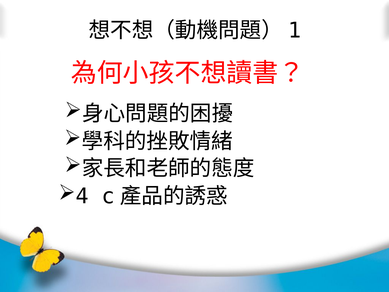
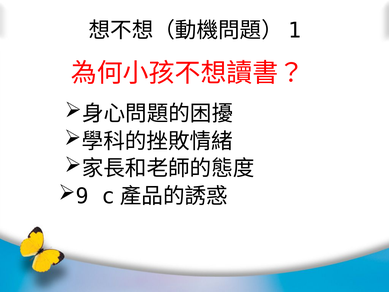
4: 4 -> 9 (82, 196)
